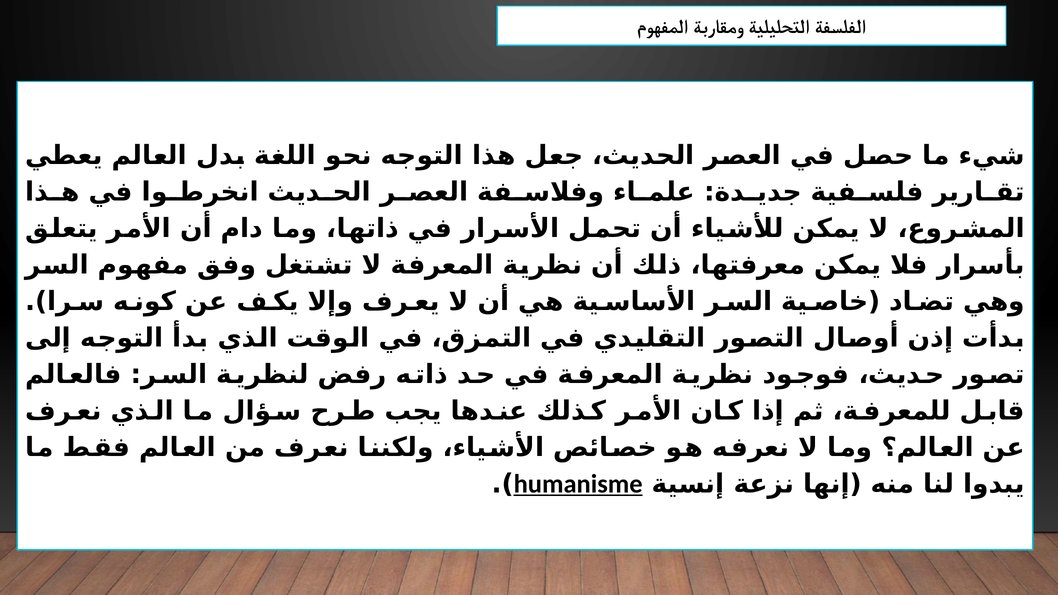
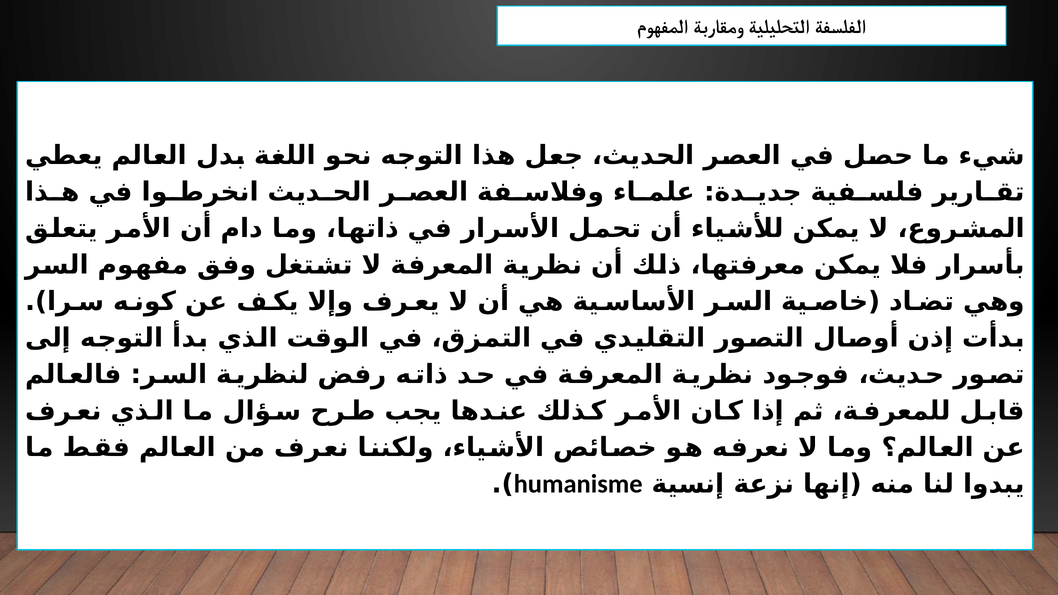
humanisme underline: present -> none (578, 484)
